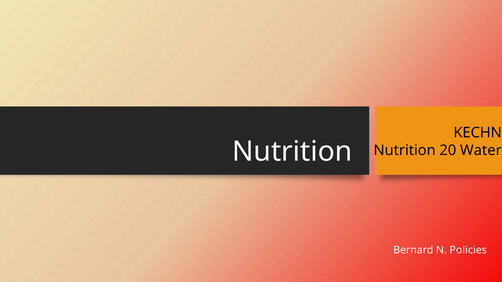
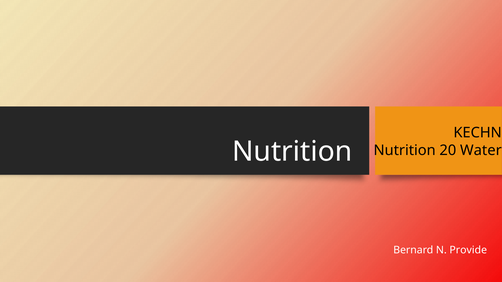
Policies: Policies -> Provide (468, 250)
